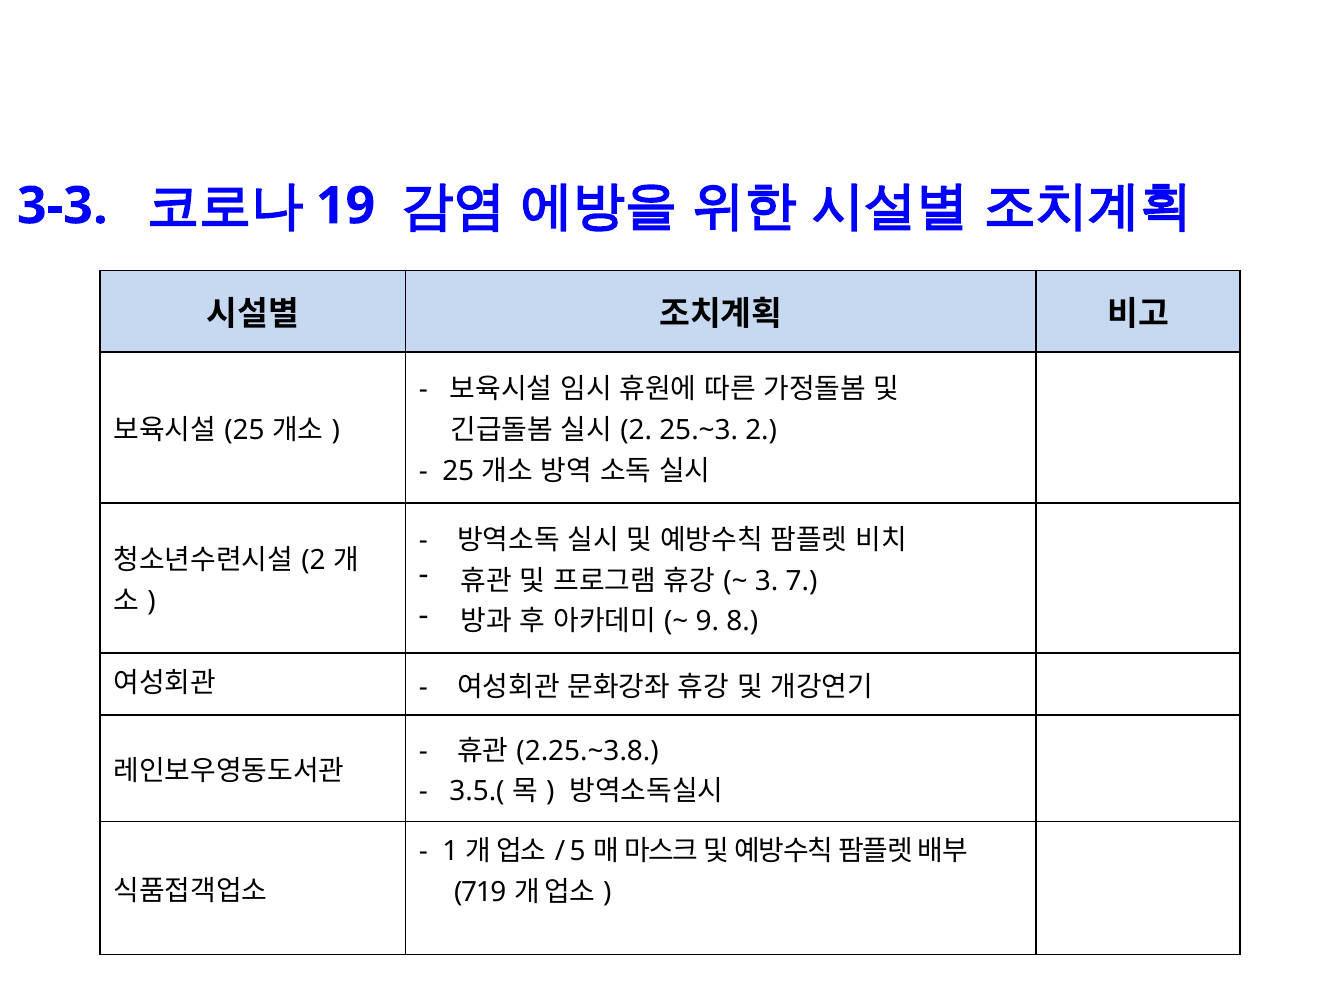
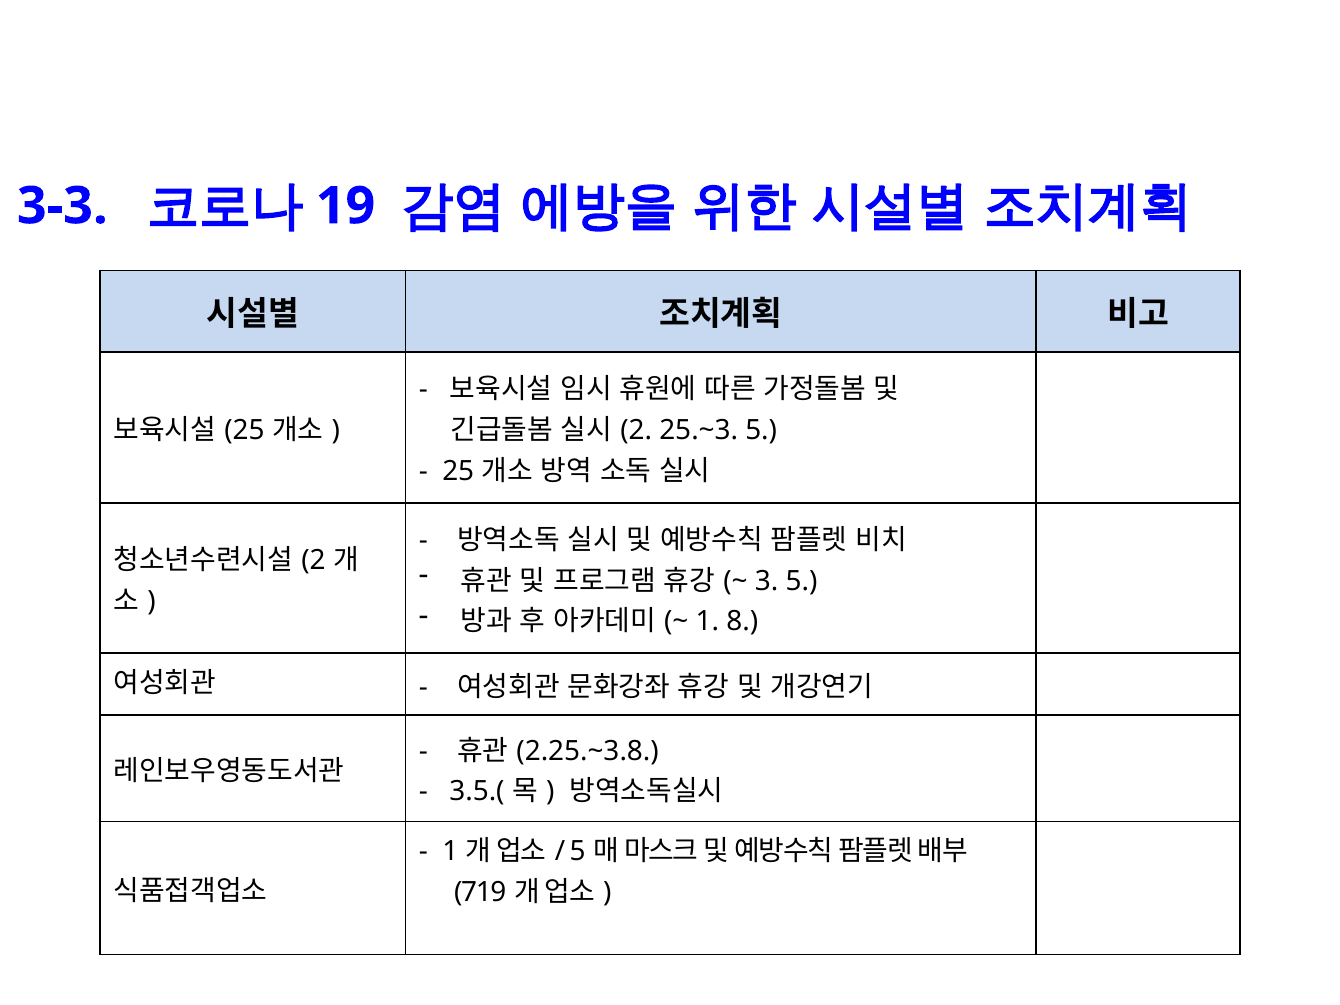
25.~3 2: 2 -> 5 (761, 430)
3 7: 7 -> 5 (802, 581)
9: 9 -> 1 (707, 622)
